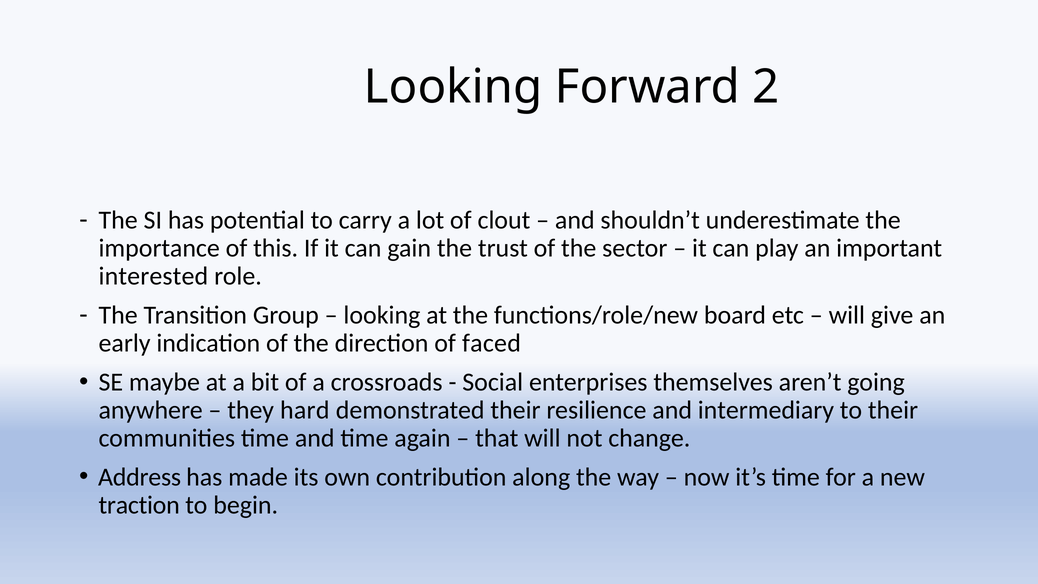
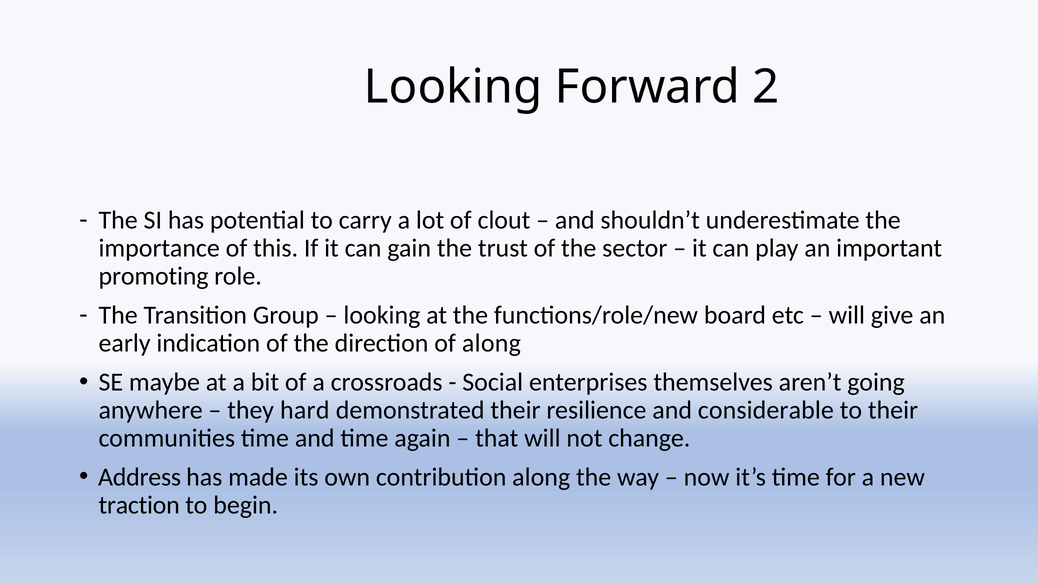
interested: interested -> promoting (154, 276)
of faced: faced -> along (491, 343)
intermediary: intermediary -> considerable (766, 410)
